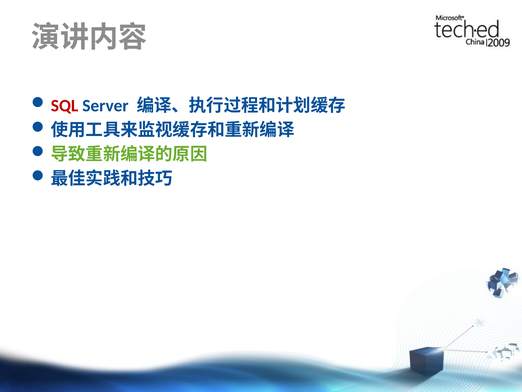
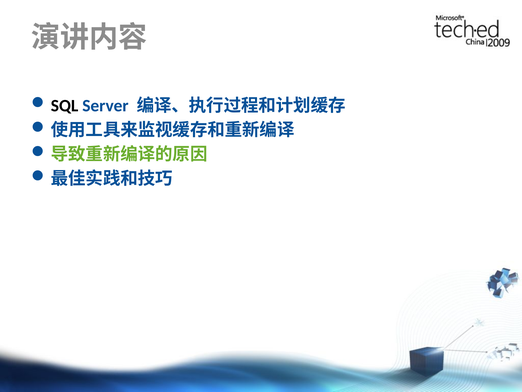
SQL colour: red -> black (65, 106)
